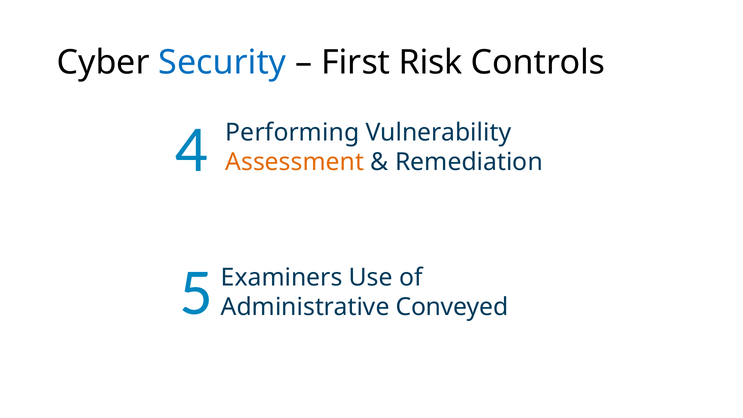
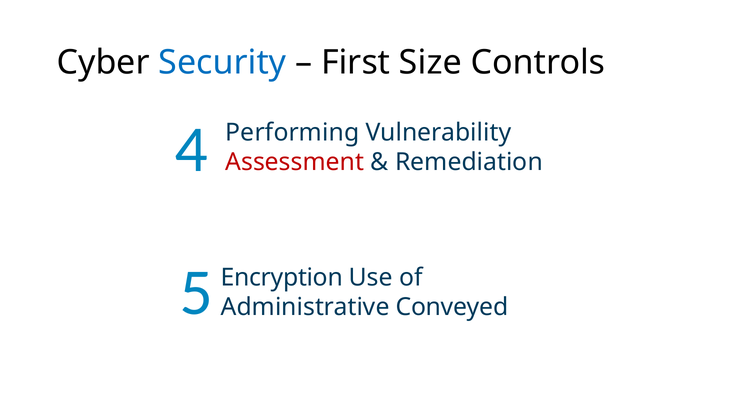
Risk: Risk -> Size (430, 62)
Assessment colour: orange -> red (295, 162)
Examiners: Examiners -> Encryption (282, 277)
